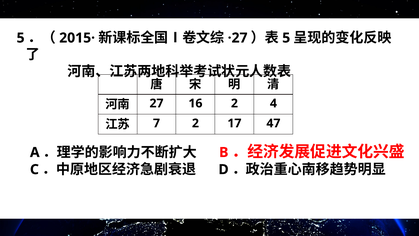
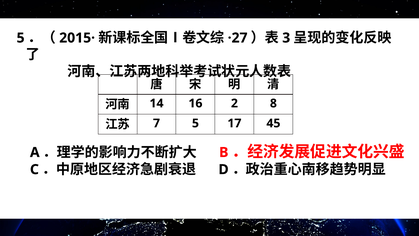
5: 5 -> 3 (286, 38)
27: 27 -> 14 (157, 103)
4: 4 -> 8 (273, 103)
7 2: 2 -> 5 (195, 123)
47: 47 -> 45 (273, 123)
